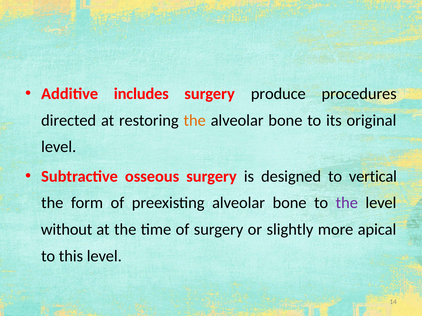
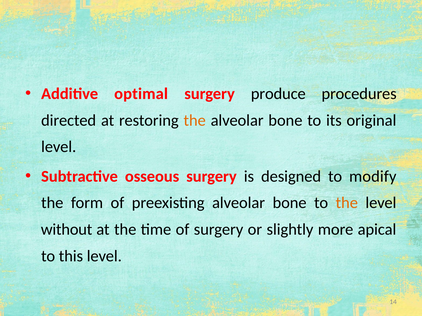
includes: includes -> optimal (141, 94)
vertical: vertical -> modify (373, 177)
the colour: purple -> orange (347, 203)
